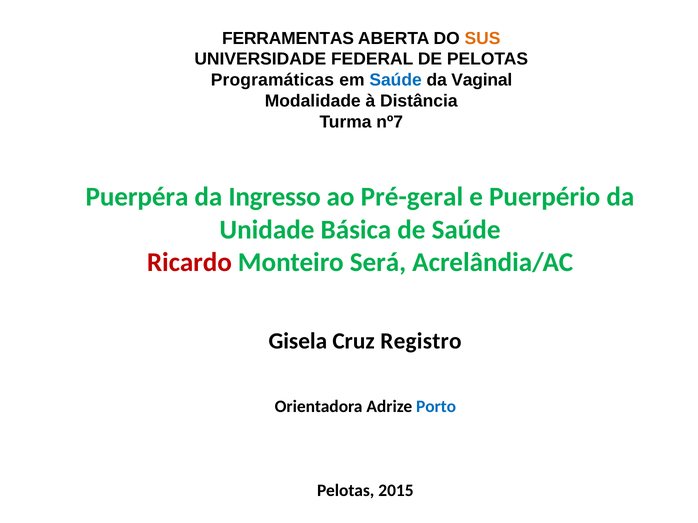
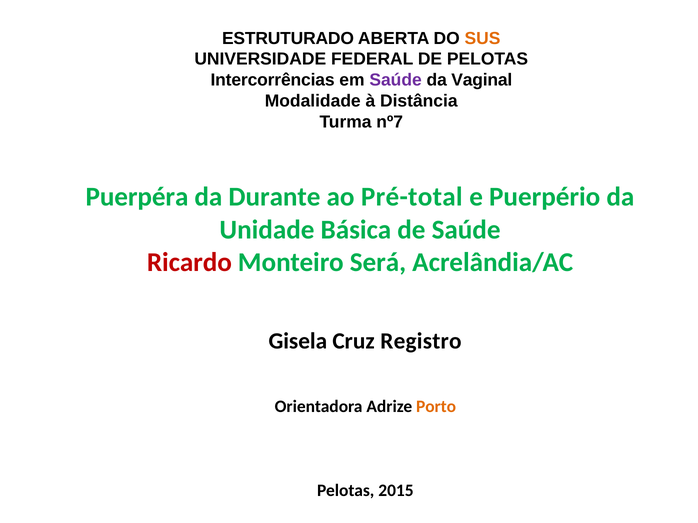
FERRAMENTAS: FERRAMENTAS -> ESTRUTURADO (288, 38)
Programáticas: Programáticas -> Intercorrências (273, 80)
Saúde colour: blue -> purple (396, 80)
Ingresso: Ingresso -> Durante (274, 197)
Pré-geral: Pré-geral -> Pré-total (412, 197)
Porto colour: blue -> orange (436, 407)
